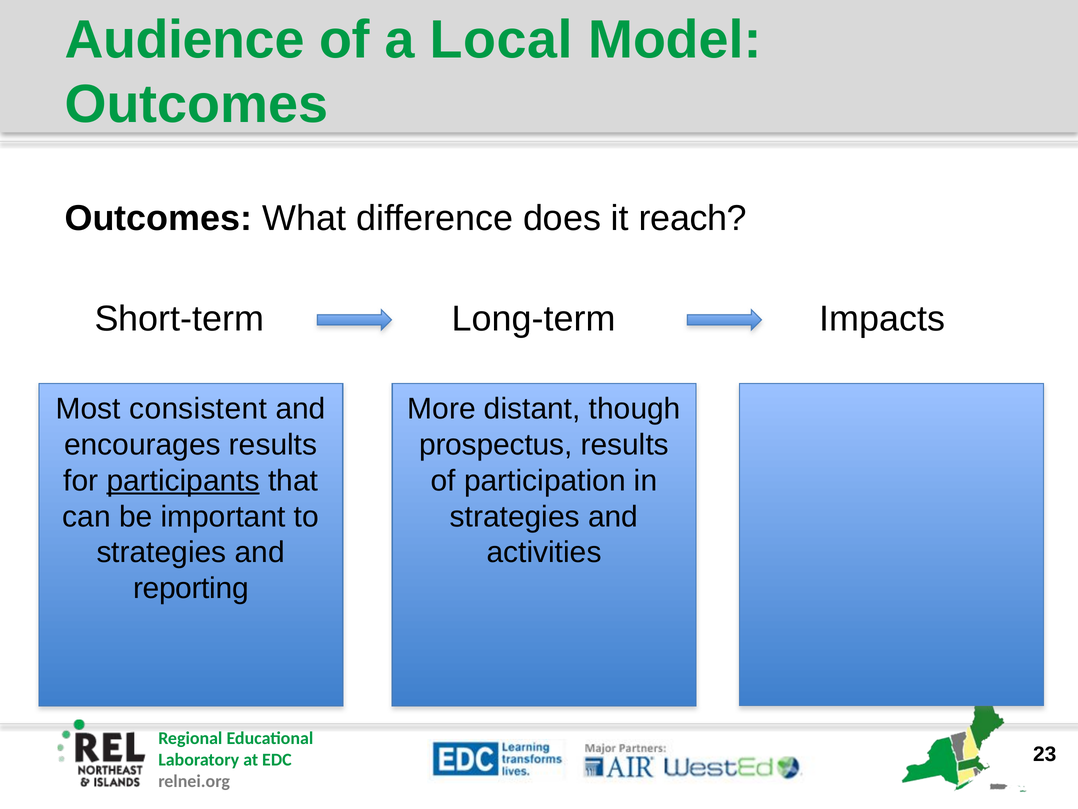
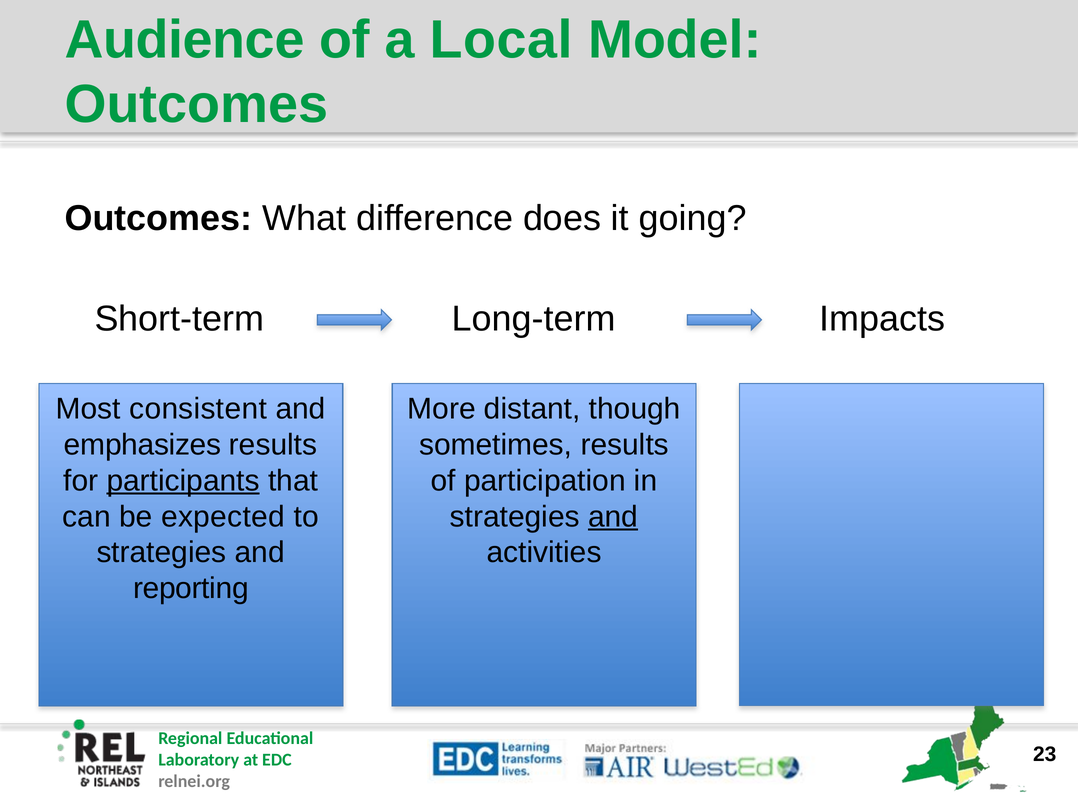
reach: reach -> going (693, 218)
encourages: encourages -> emphasizes (143, 444)
prospectus: prospectus -> sometimes (496, 444)
important: important -> expected (223, 516)
and underline: none -> present (613, 516)
